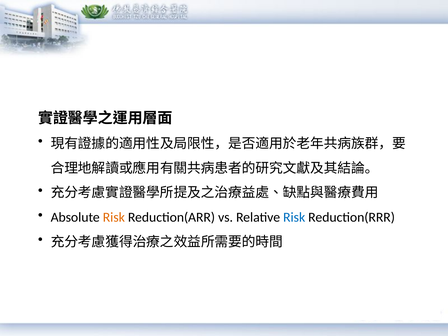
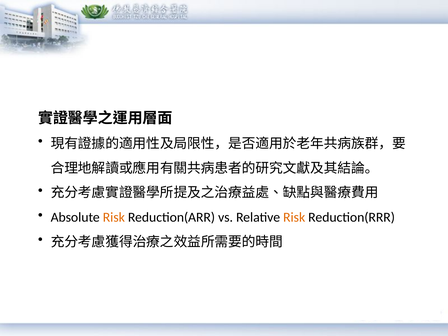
Risk colour: blue -> orange (294, 217)
